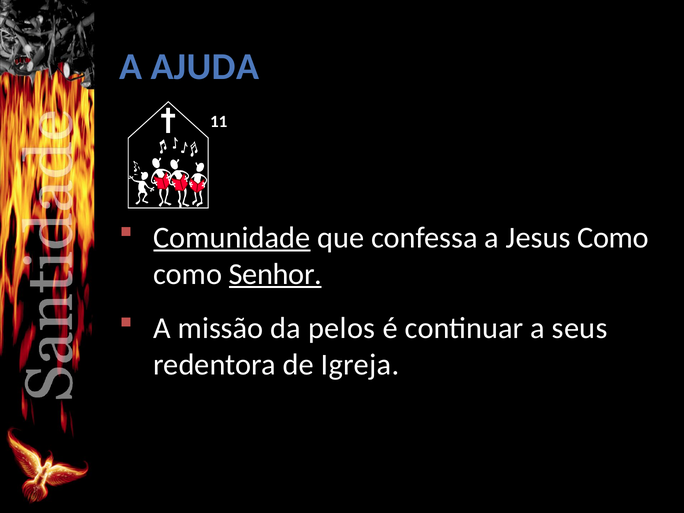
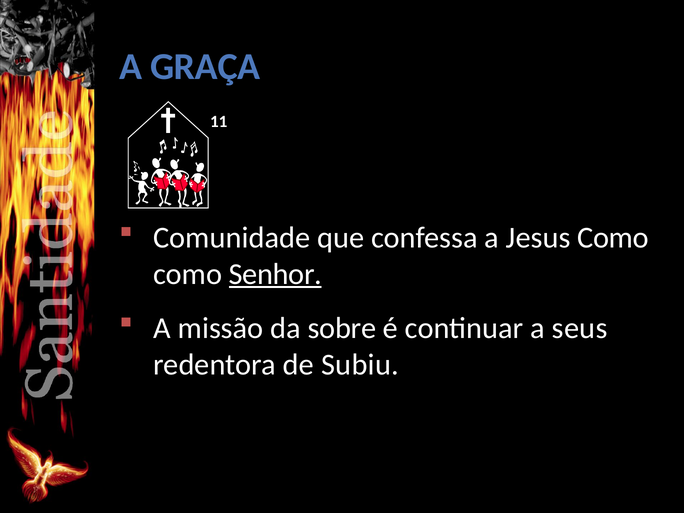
AJUDA: AJUDA -> GRAÇA (205, 67)
Comunidade underline: present -> none (232, 238)
pelos: pelos -> sobre (342, 328)
Igreja: Igreja -> Subiu (360, 364)
